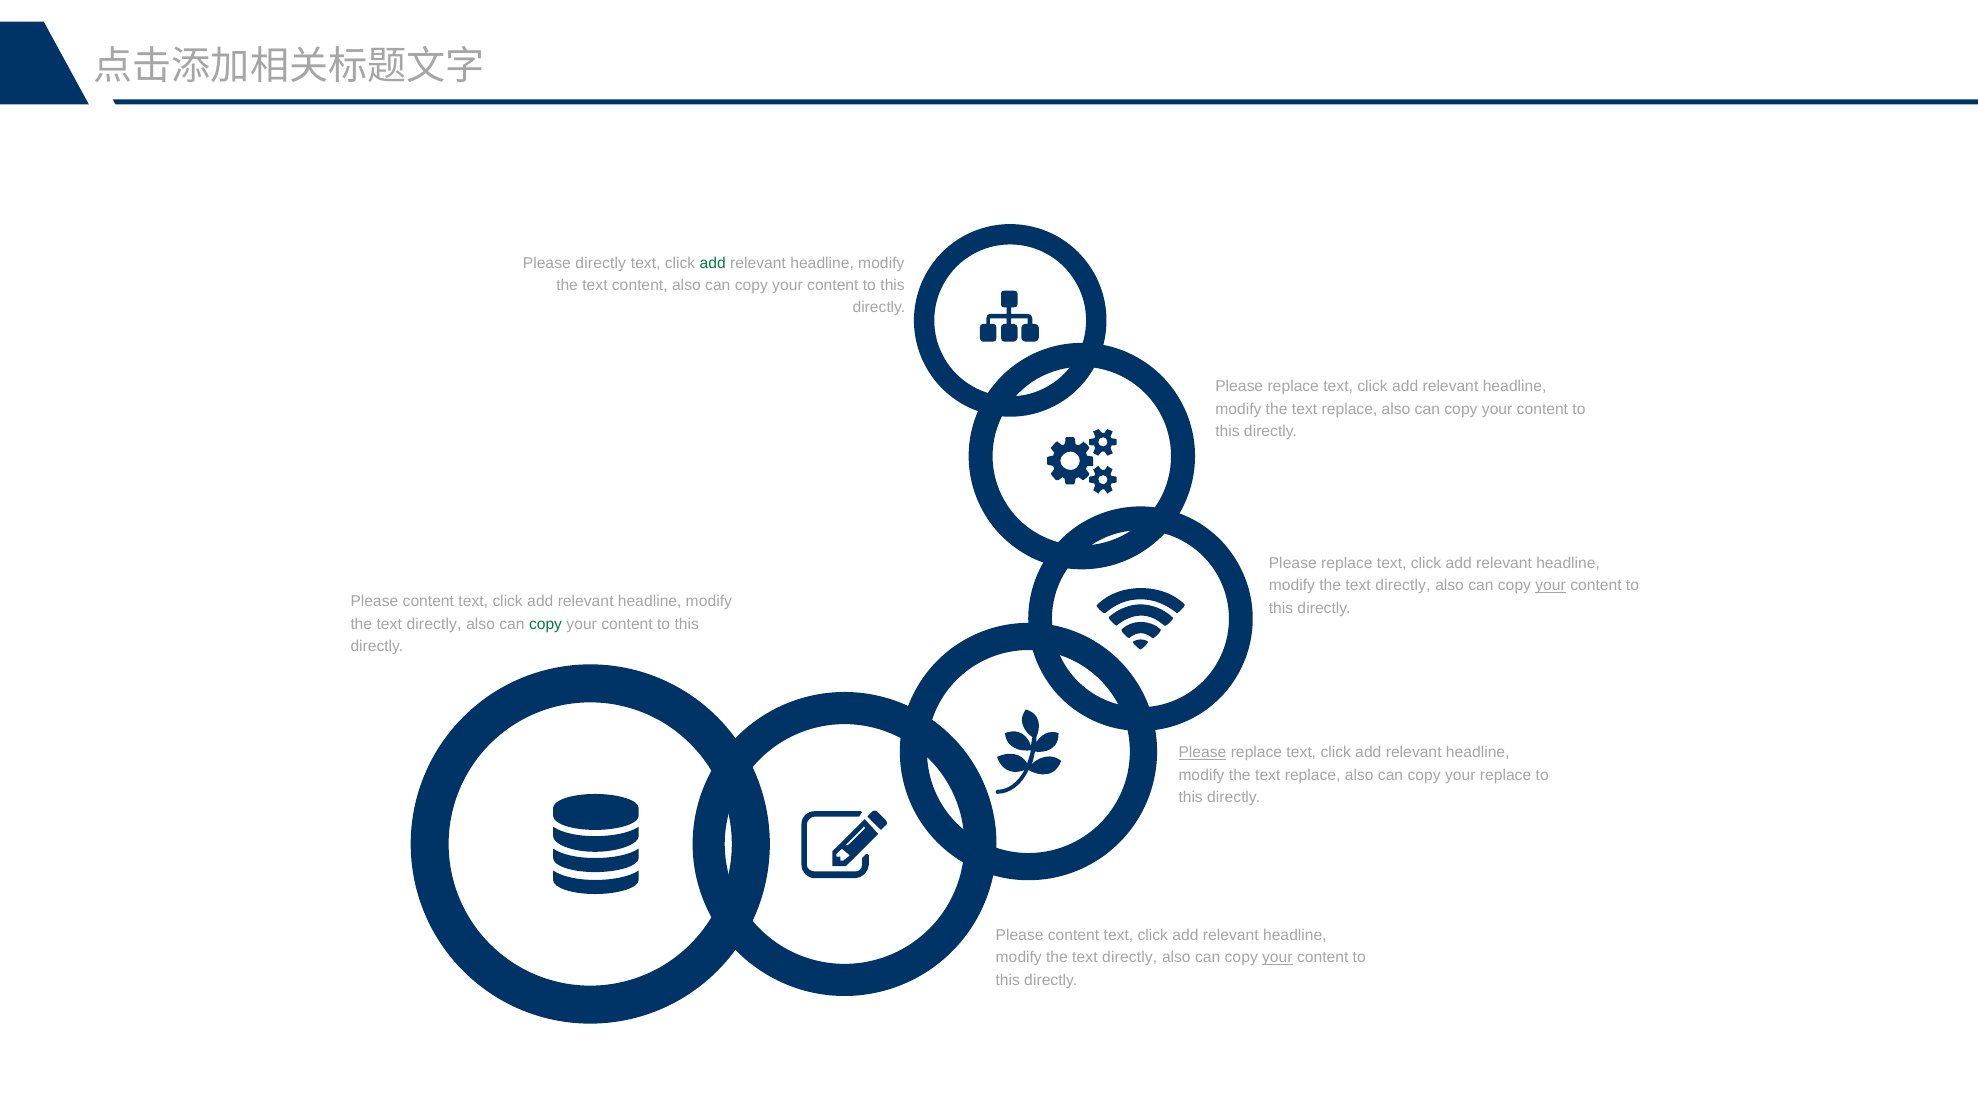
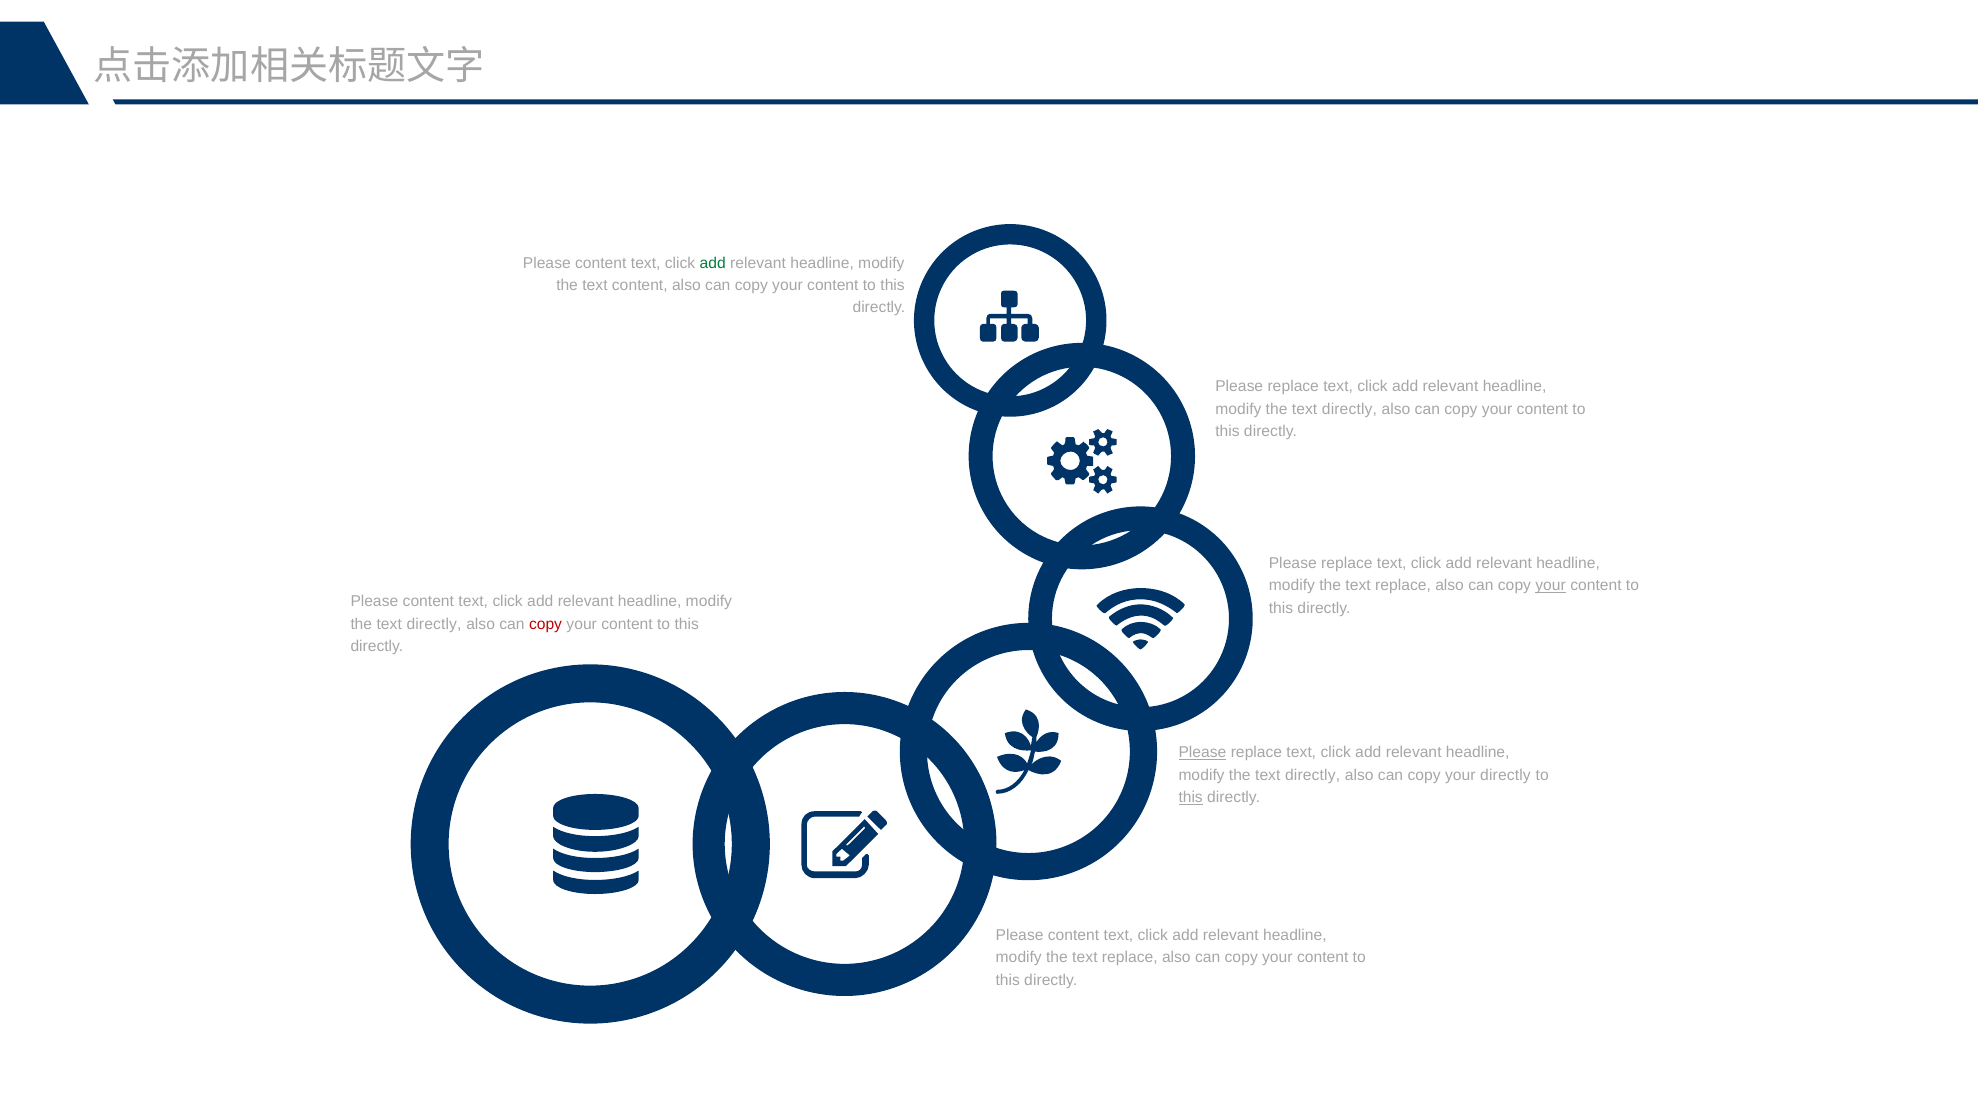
directly: directly -> content (601, 263)
replace: replace -> directly (1349, 409)
directly: directly -> replace (1403, 585)
copy colour: green -> red (546, 624)
replace: replace -> directly (1313, 775)
your replace: replace -> directly (1505, 775)
this underline: none -> present (1191, 797)
directly: directly -> replace (1130, 957)
your underline: present -> none (1277, 957)
